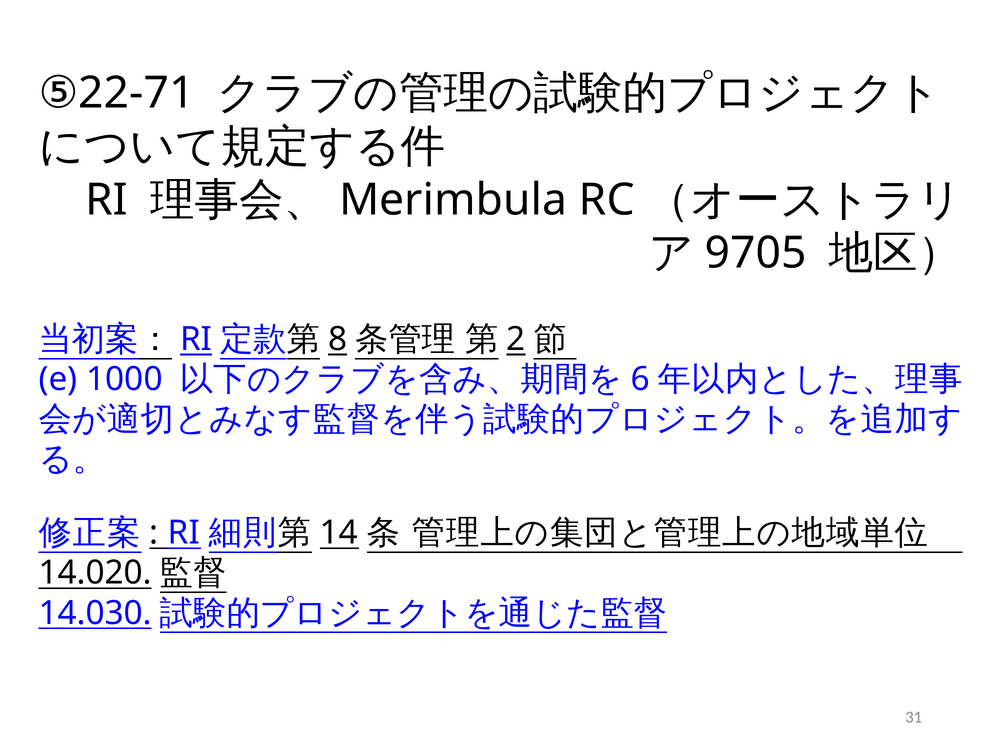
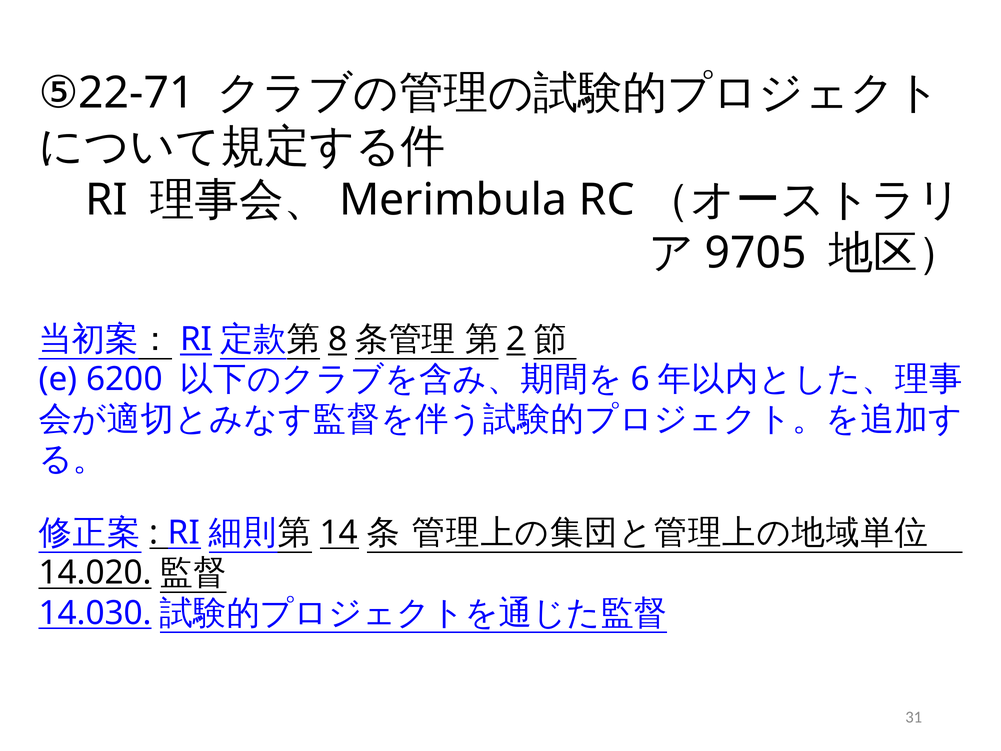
1000: 1000 -> 6200 (124, 379)
